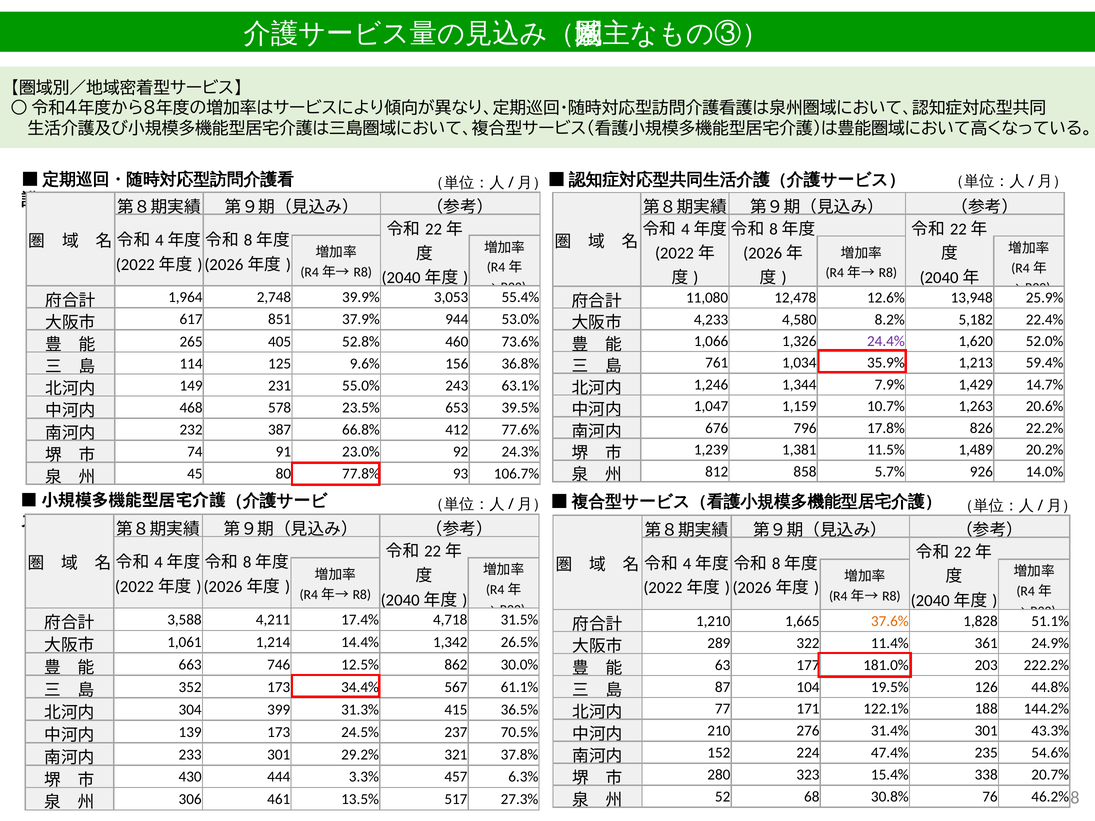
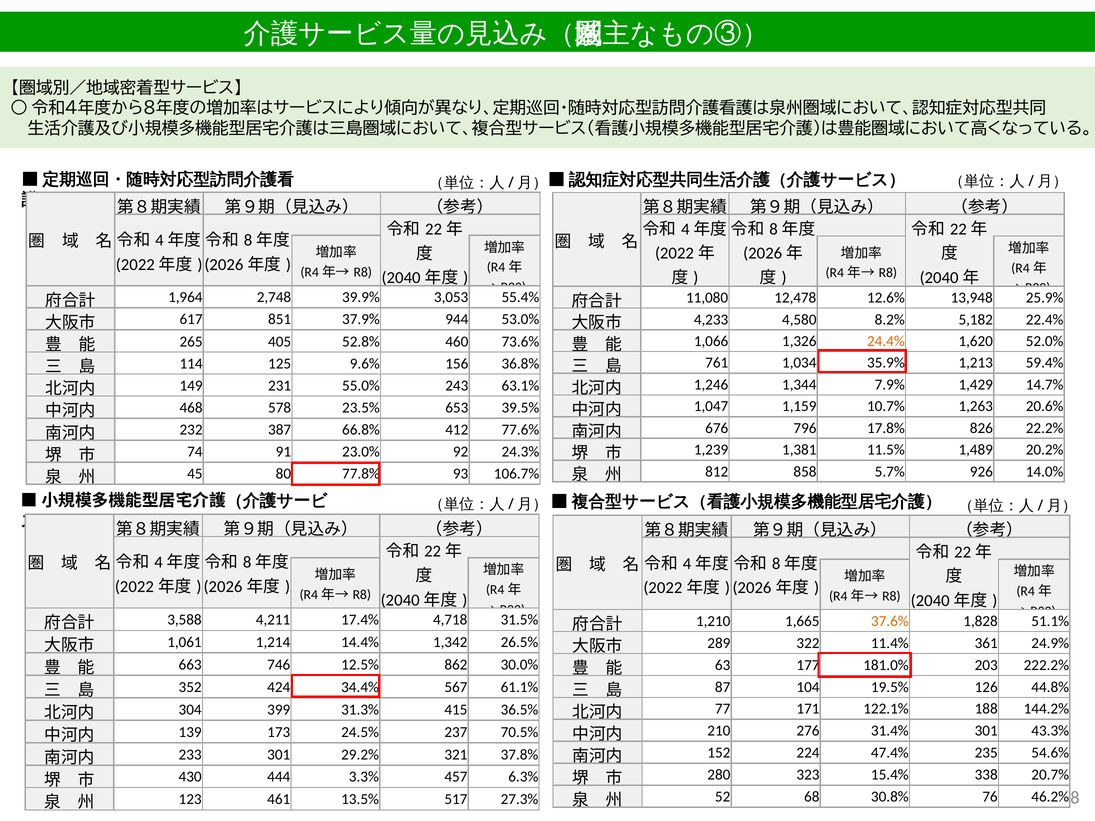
24.4% colour: purple -> orange (886, 341)
352 173: 173 -> 424 (279, 687)
306: 306 -> 123 (190, 800)
